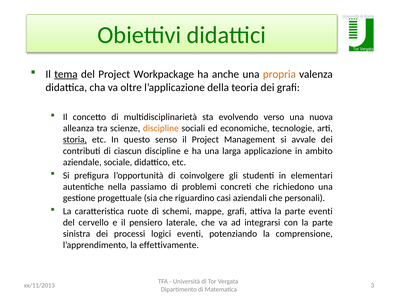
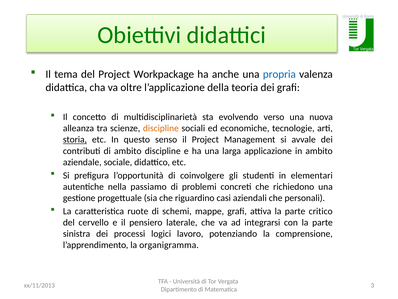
tema underline: present -> none (66, 74)
propria colour: orange -> blue (279, 74)
di ciascun: ciascun -> ambito (128, 151)
parte eventi: eventi -> critico (321, 211)
logici eventi: eventi -> lavoro (190, 233)
effettivamente: effettivamente -> organigramma (169, 245)
